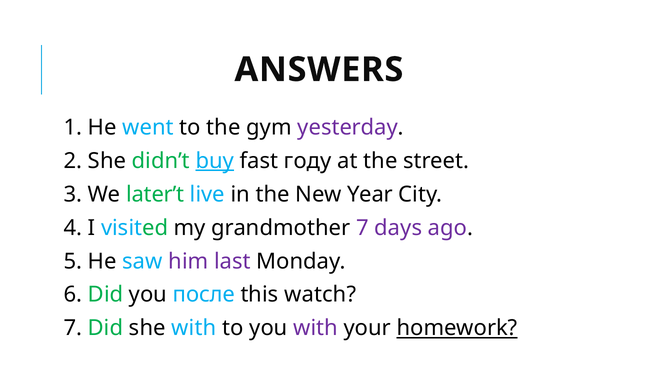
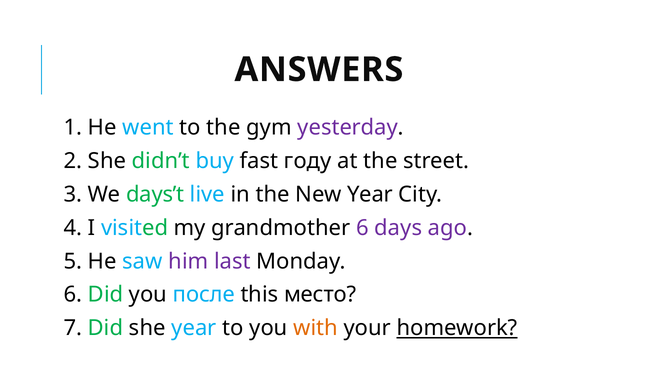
buy underline: present -> none (215, 161)
later’t: later’t -> days’t (155, 194)
grandmother 7: 7 -> 6 (362, 228)
watch: watch -> место (320, 295)
she with: with -> year (194, 328)
with colour: purple -> orange (316, 328)
